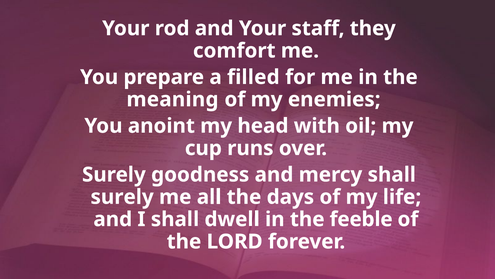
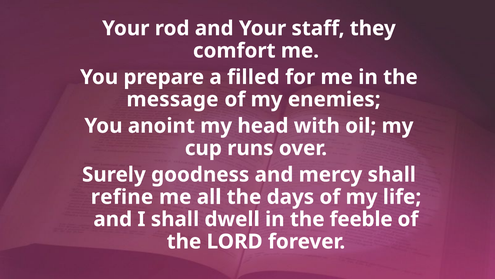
meaning: meaning -> message (172, 99)
surely: surely -> refine (122, 197)
